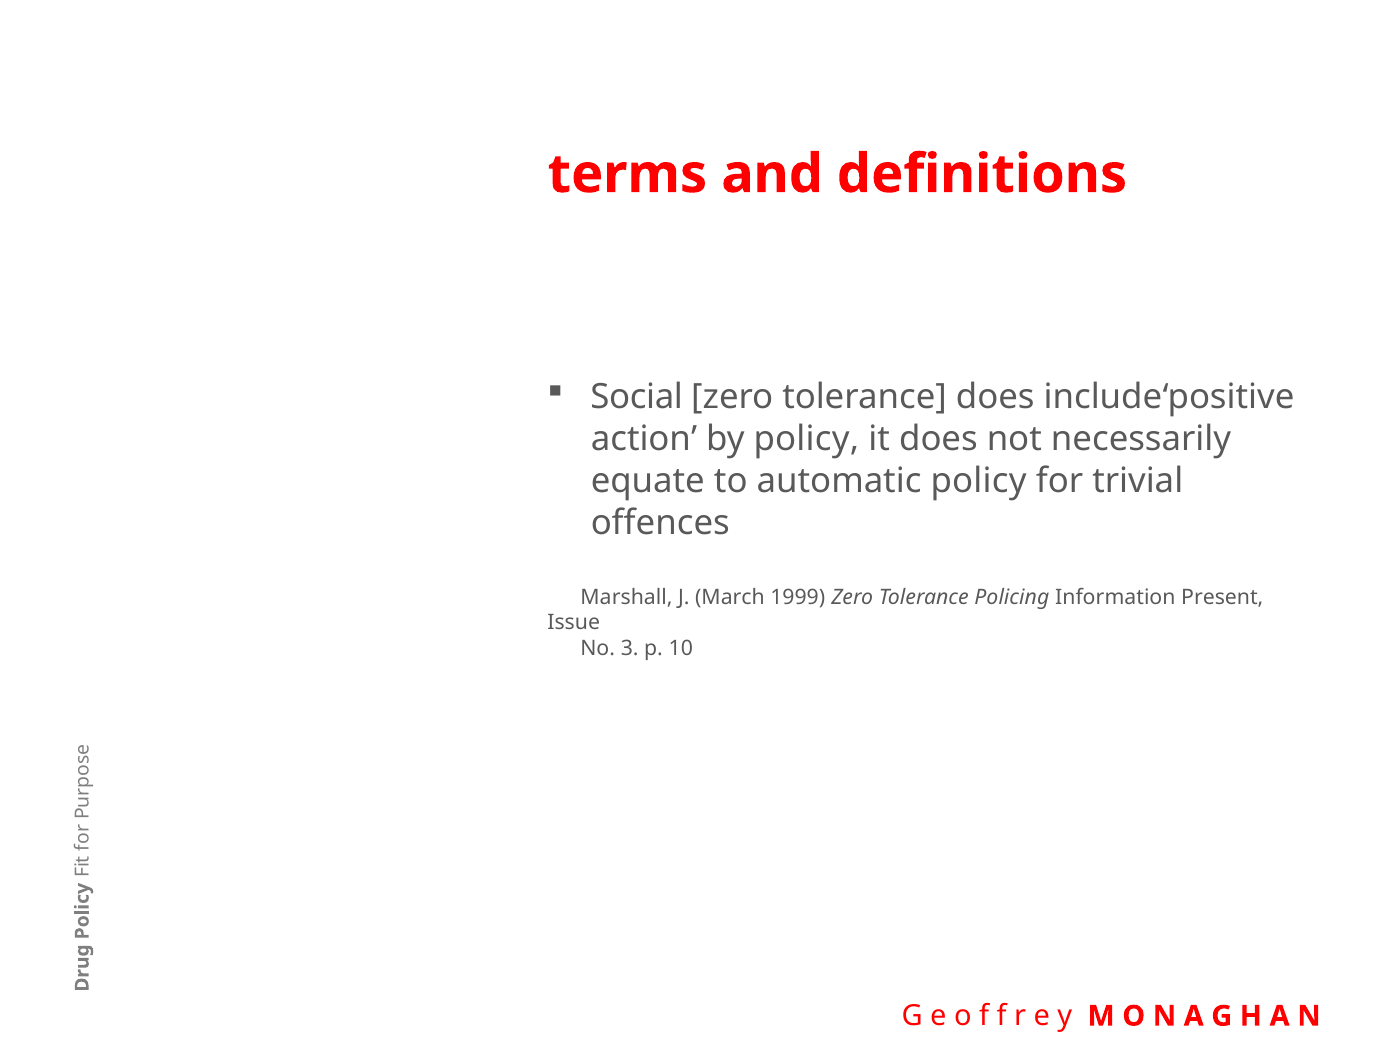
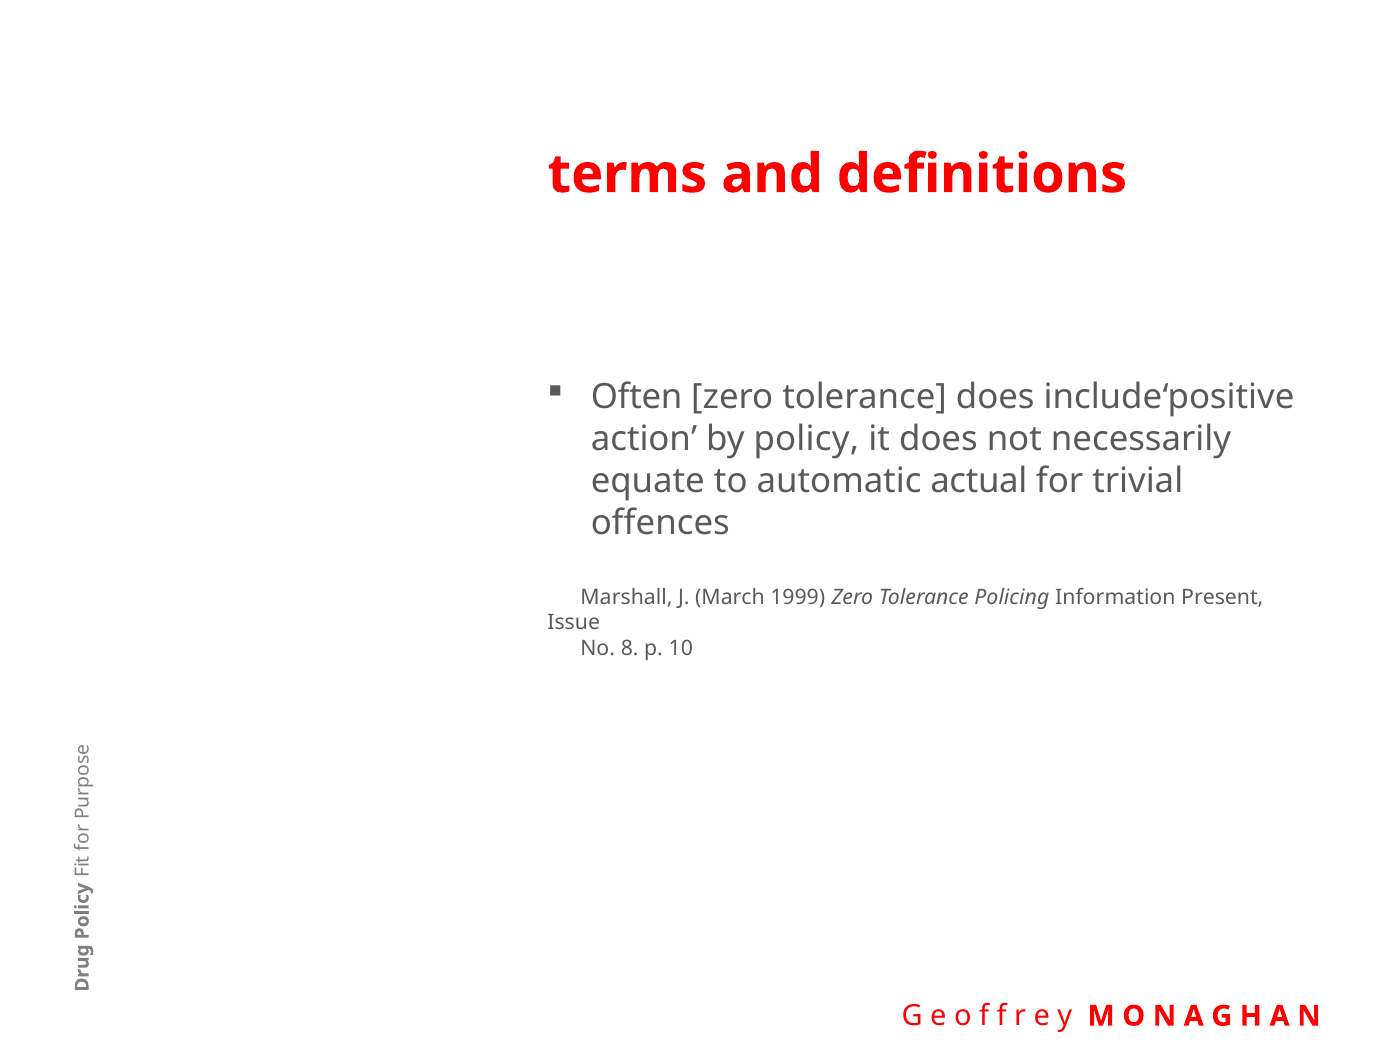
Social: Social -> Often (637, 398)
automatic policy: policy -> actual (979, 481)
3: 3 -> 8 (630, 648)
